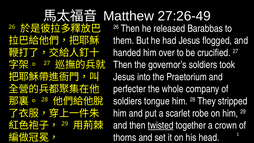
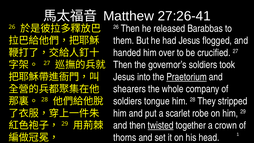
27:26-49: 27:26-49 -> 27:26-41 (184, 16)
Praetorium underline: none -> present (187, 77)
perfecter: perfecter -> shearers (130, 89)
